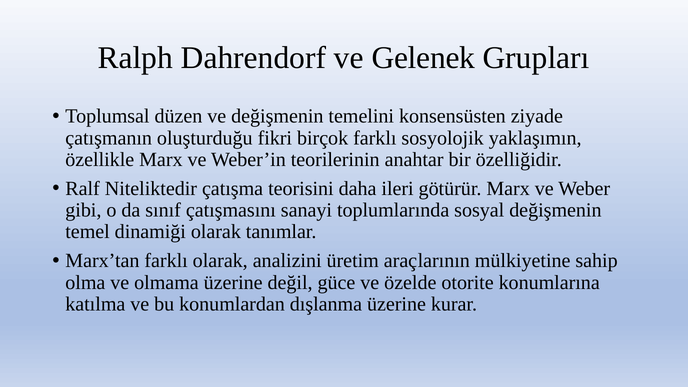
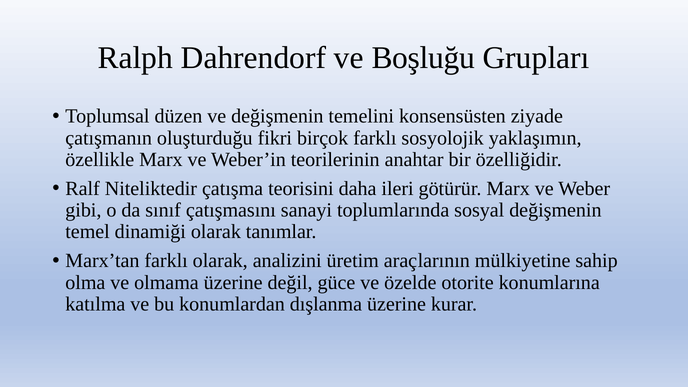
Gelenek: Gelenek -> Boşluğu (423, 58)
